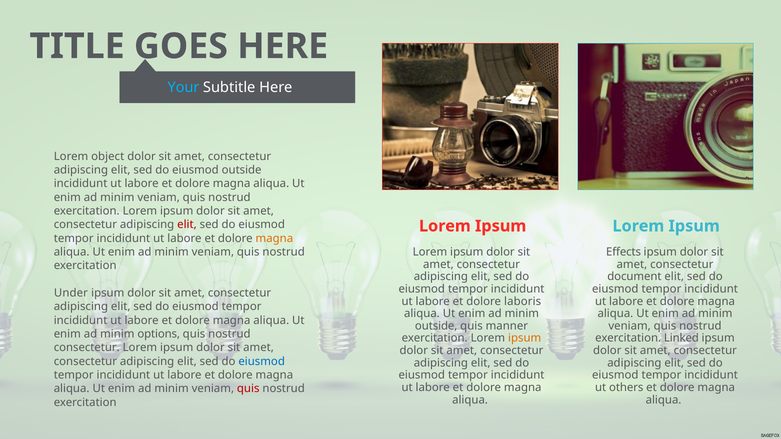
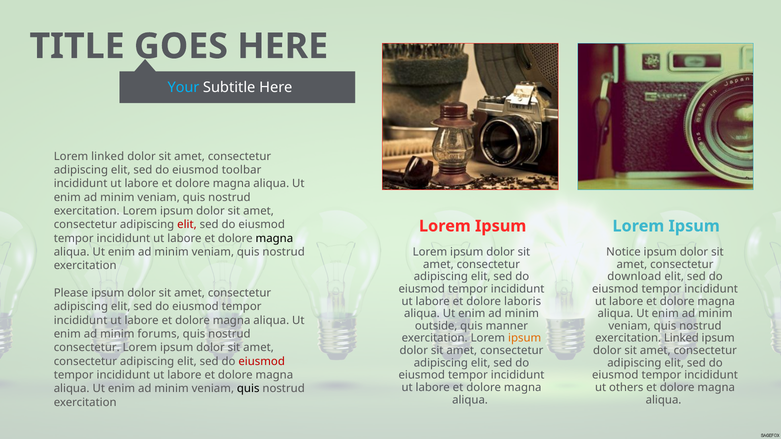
Lorem object: object -> linked (108, 156)
eiusmod outside: outside -> toolbar (242, 170)
magna colour: orange -> black (274, 239)
Effects: Effects -> Notice (623, 252)
document: document -> download (634, 277)
Under: Under -> Please (71, 293)
options: options -> forums (159, 334)
eiusmod colour: blue -> red (262, 362)
quis colour: red -> black (248, 389)
